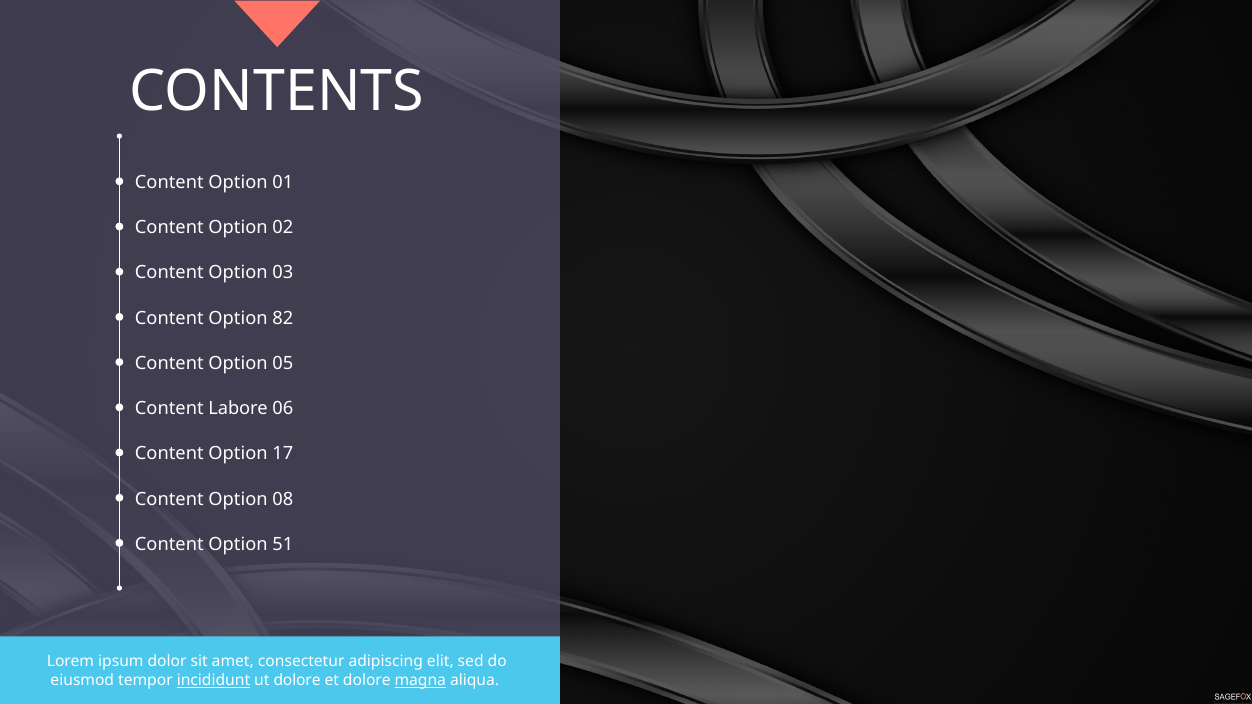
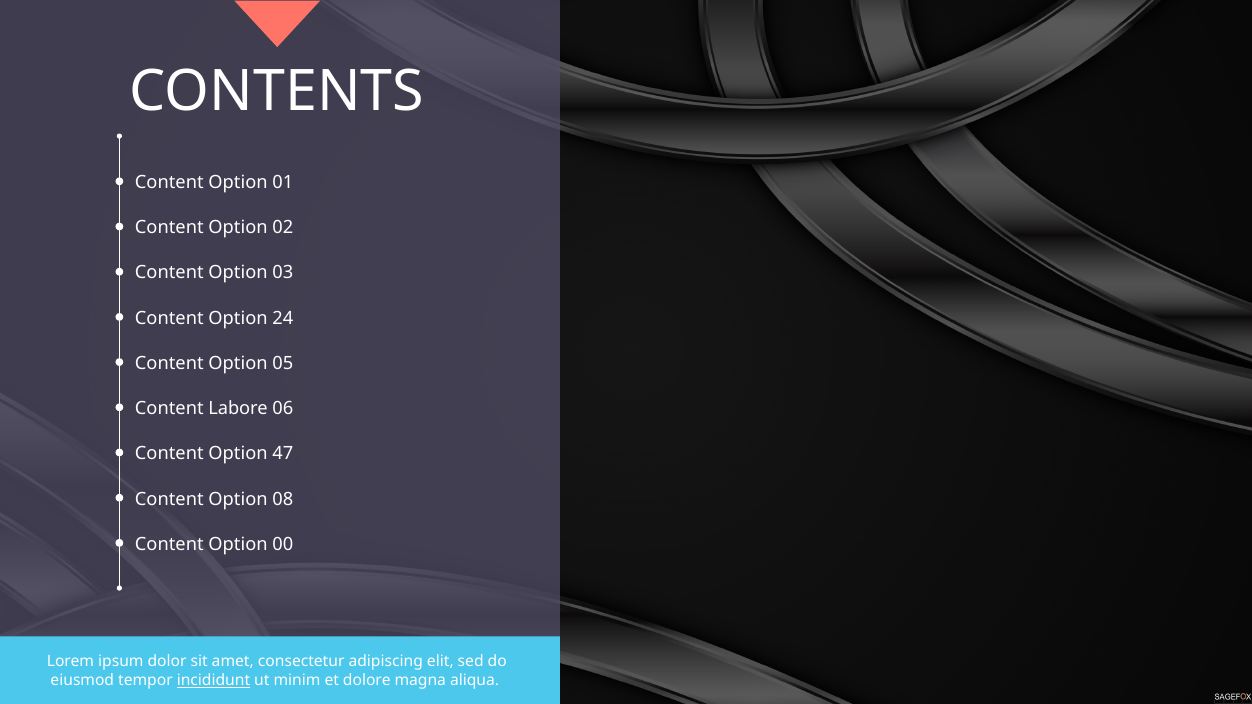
82: 82 -> 24 (283, 318)
17: 17 -> 47 (283, 454)
51: 51 -> 00 (283, 544)
ut dolore: dolore -> minim (297, 681)
magna underline: present -> none (420, 681)
